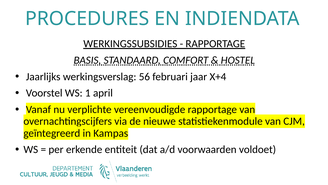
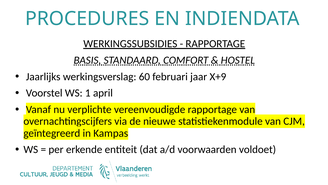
56: 56 -> 60 (144, 76)
X+4: X+4 -> X+9 (218, 76)
